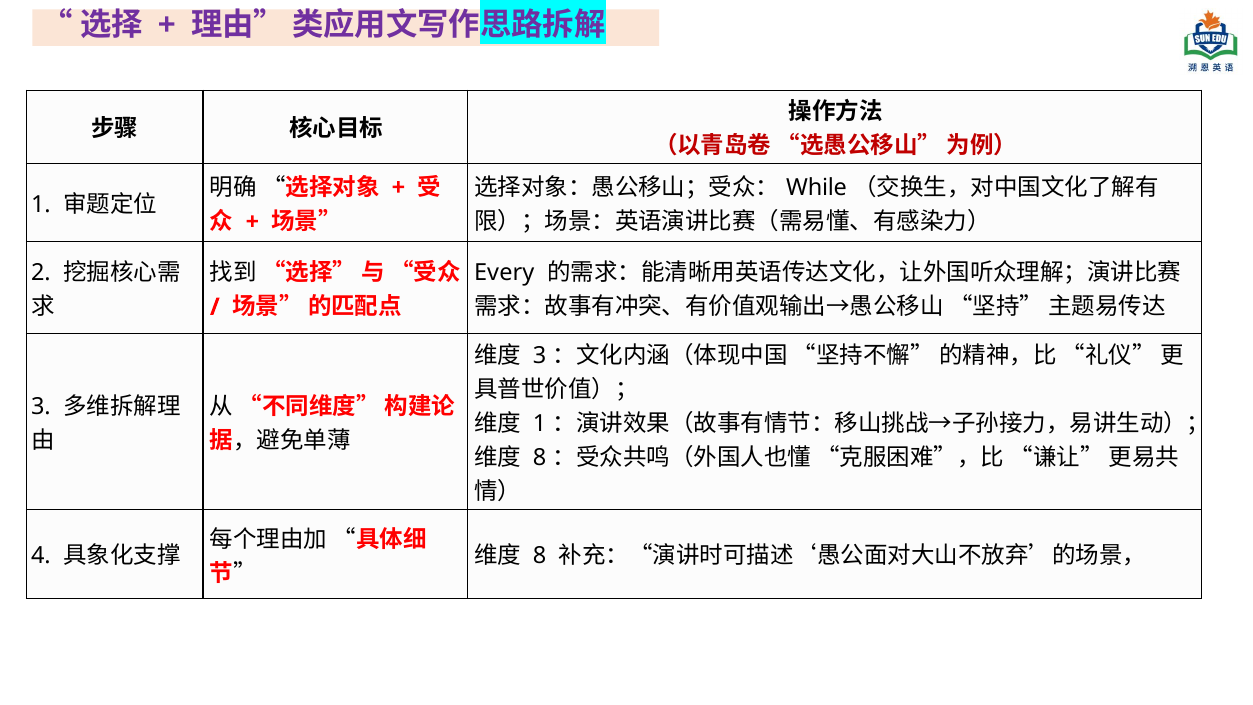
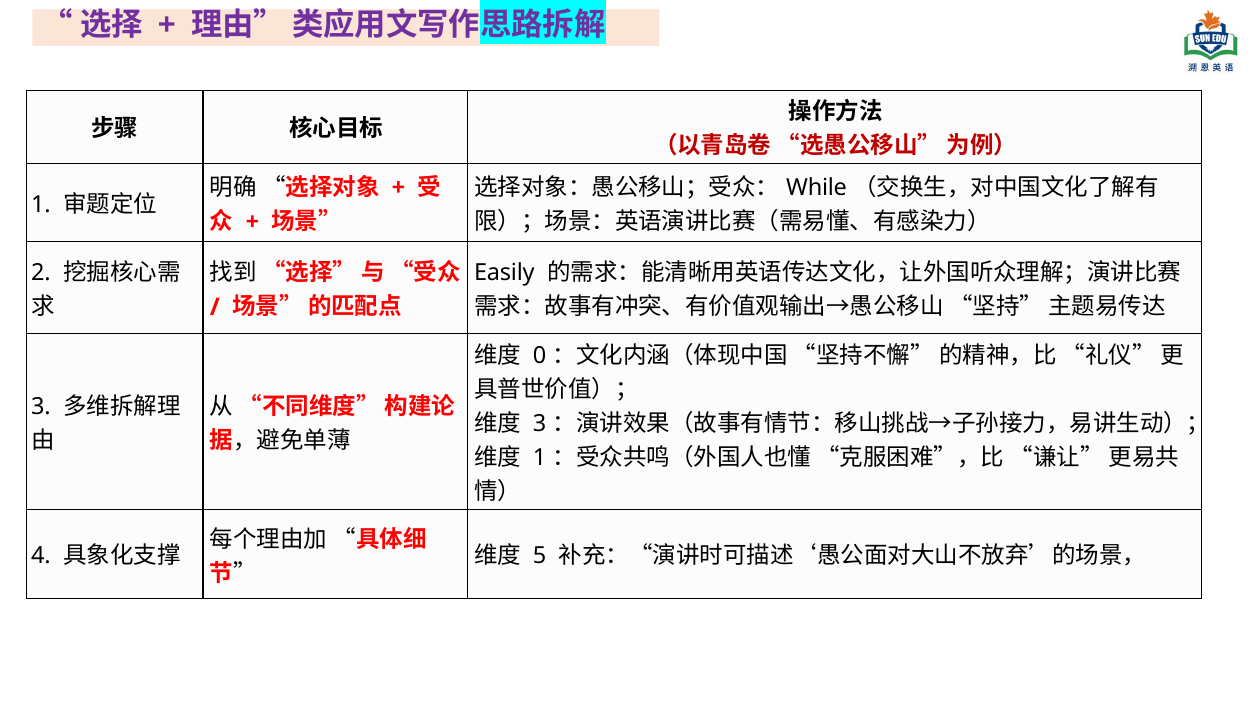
Every: Every -> Easily (504, 273)
3: 3 -> 0 (540, 356)
1: 1 -> 3 (540, 424)
8: 8 -> 1 (540, 458)
8: 8 -> 5 (540, 556)
